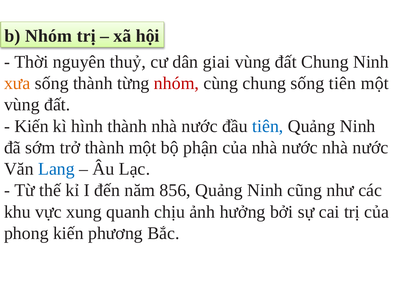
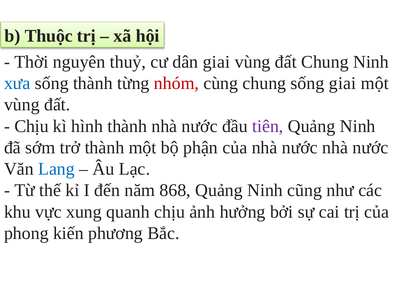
b Nhóm: Nhóm -> Thuộc (49, 36)
xưa colour: orange -> blue (17, 83)
sống tiên: tiên -> giai (343, 83)
Kiến: Kiến -> Chịu (31, 126)
tiên colour: blue -> purple (268, 126)
856: 856 -> 868 (175, 190)
